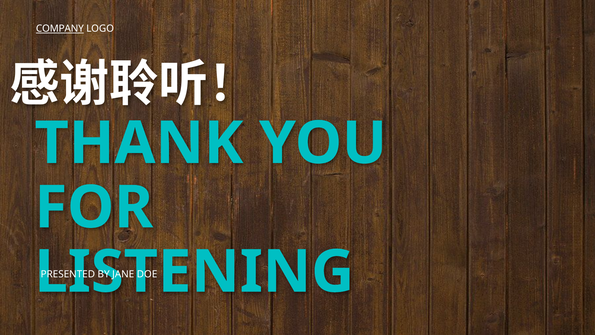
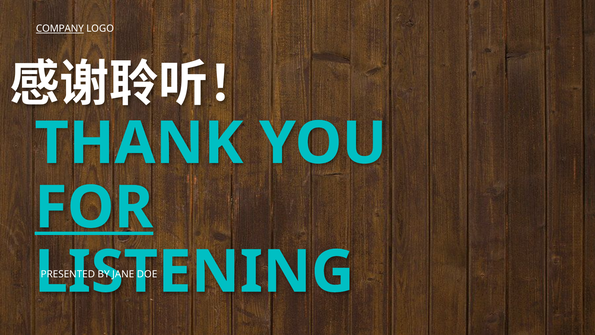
FOR underline: none -> present (94, 208)
